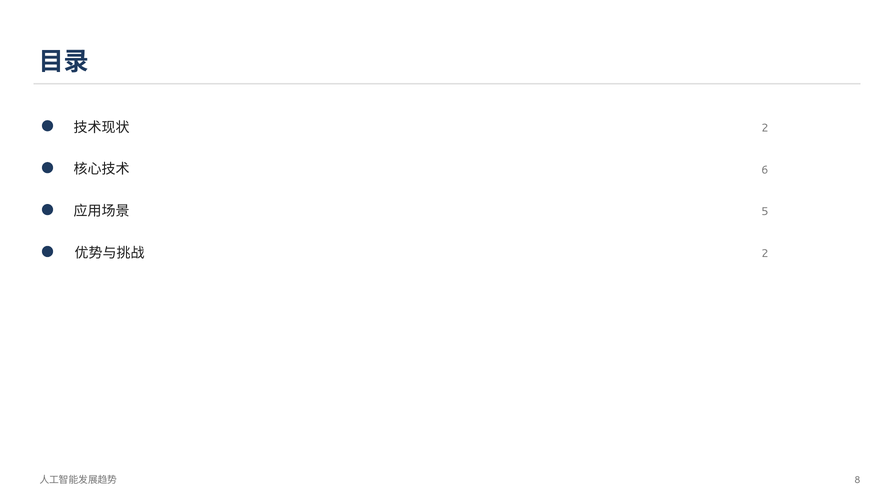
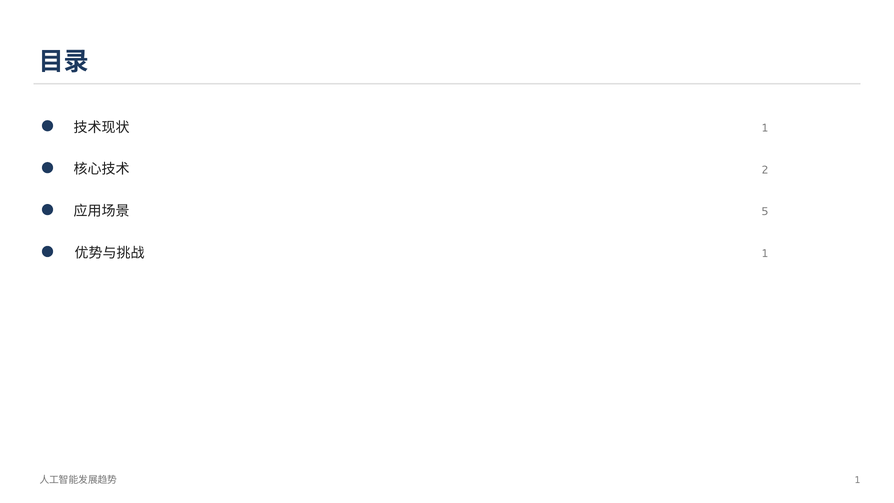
2: 2 -> 1 (765, 128)
6: 6 -> 2 (765, 170)
2: 2 -> 1 (765, 254)
8: 8 -> 1 (857, 480)
